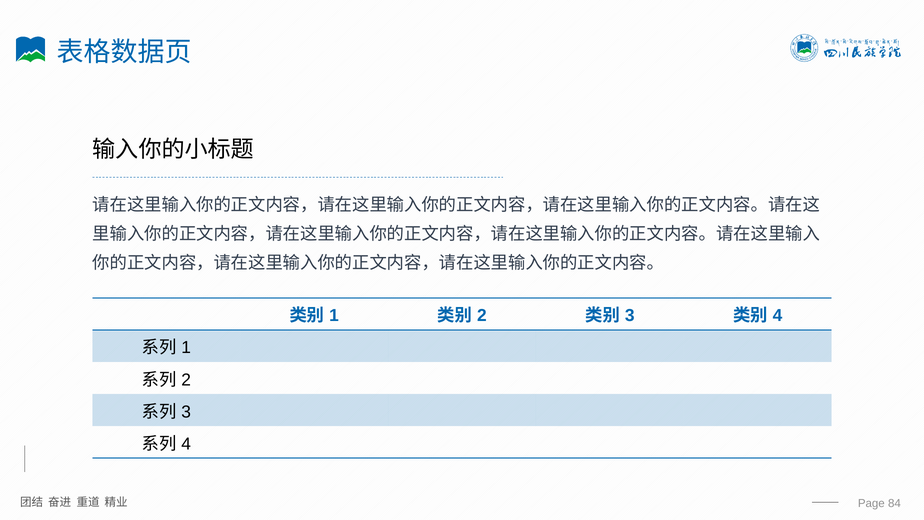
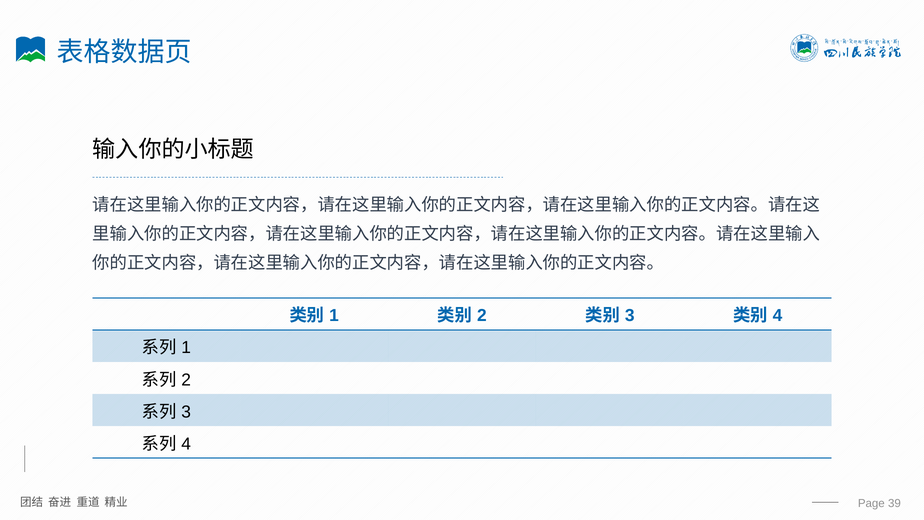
84: 84 -> 39 (894, 503)
